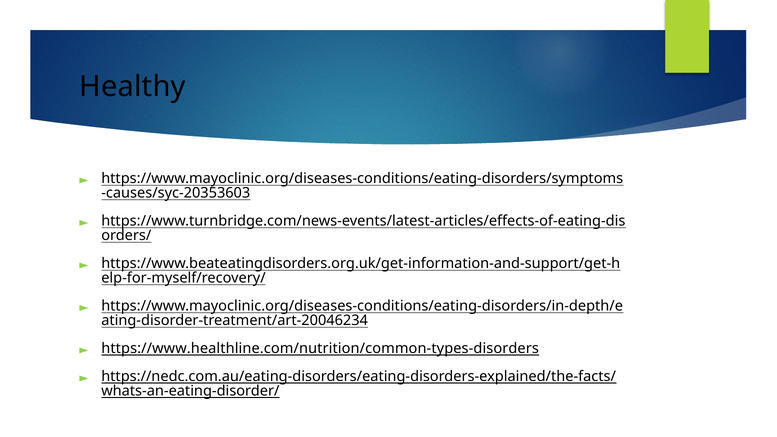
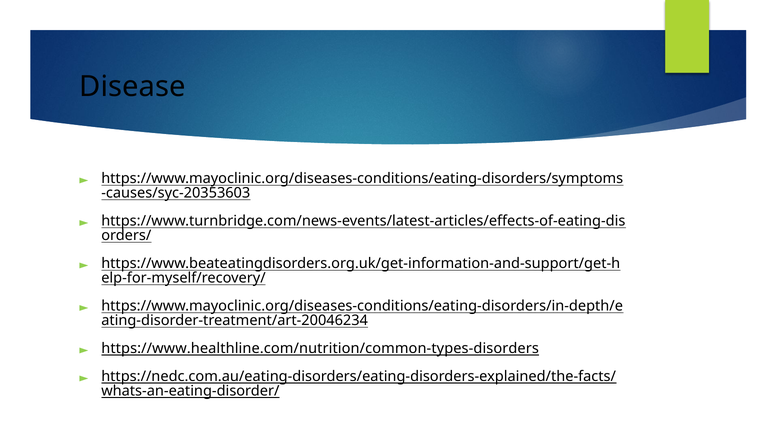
Healthy: Healthy -> Disease (133, 87)
